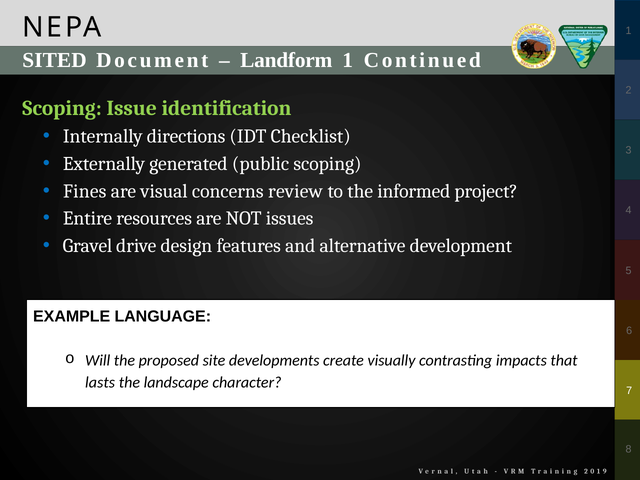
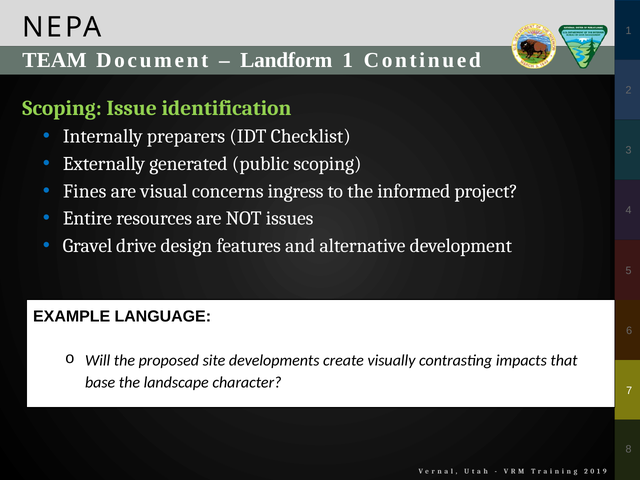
SITED: SITED -> TEAM (54, 60)
directions: directions -> preparers (186, 136)
review: review -> ingress (296, 191)
lasts: lasts -> base (100, 382)
